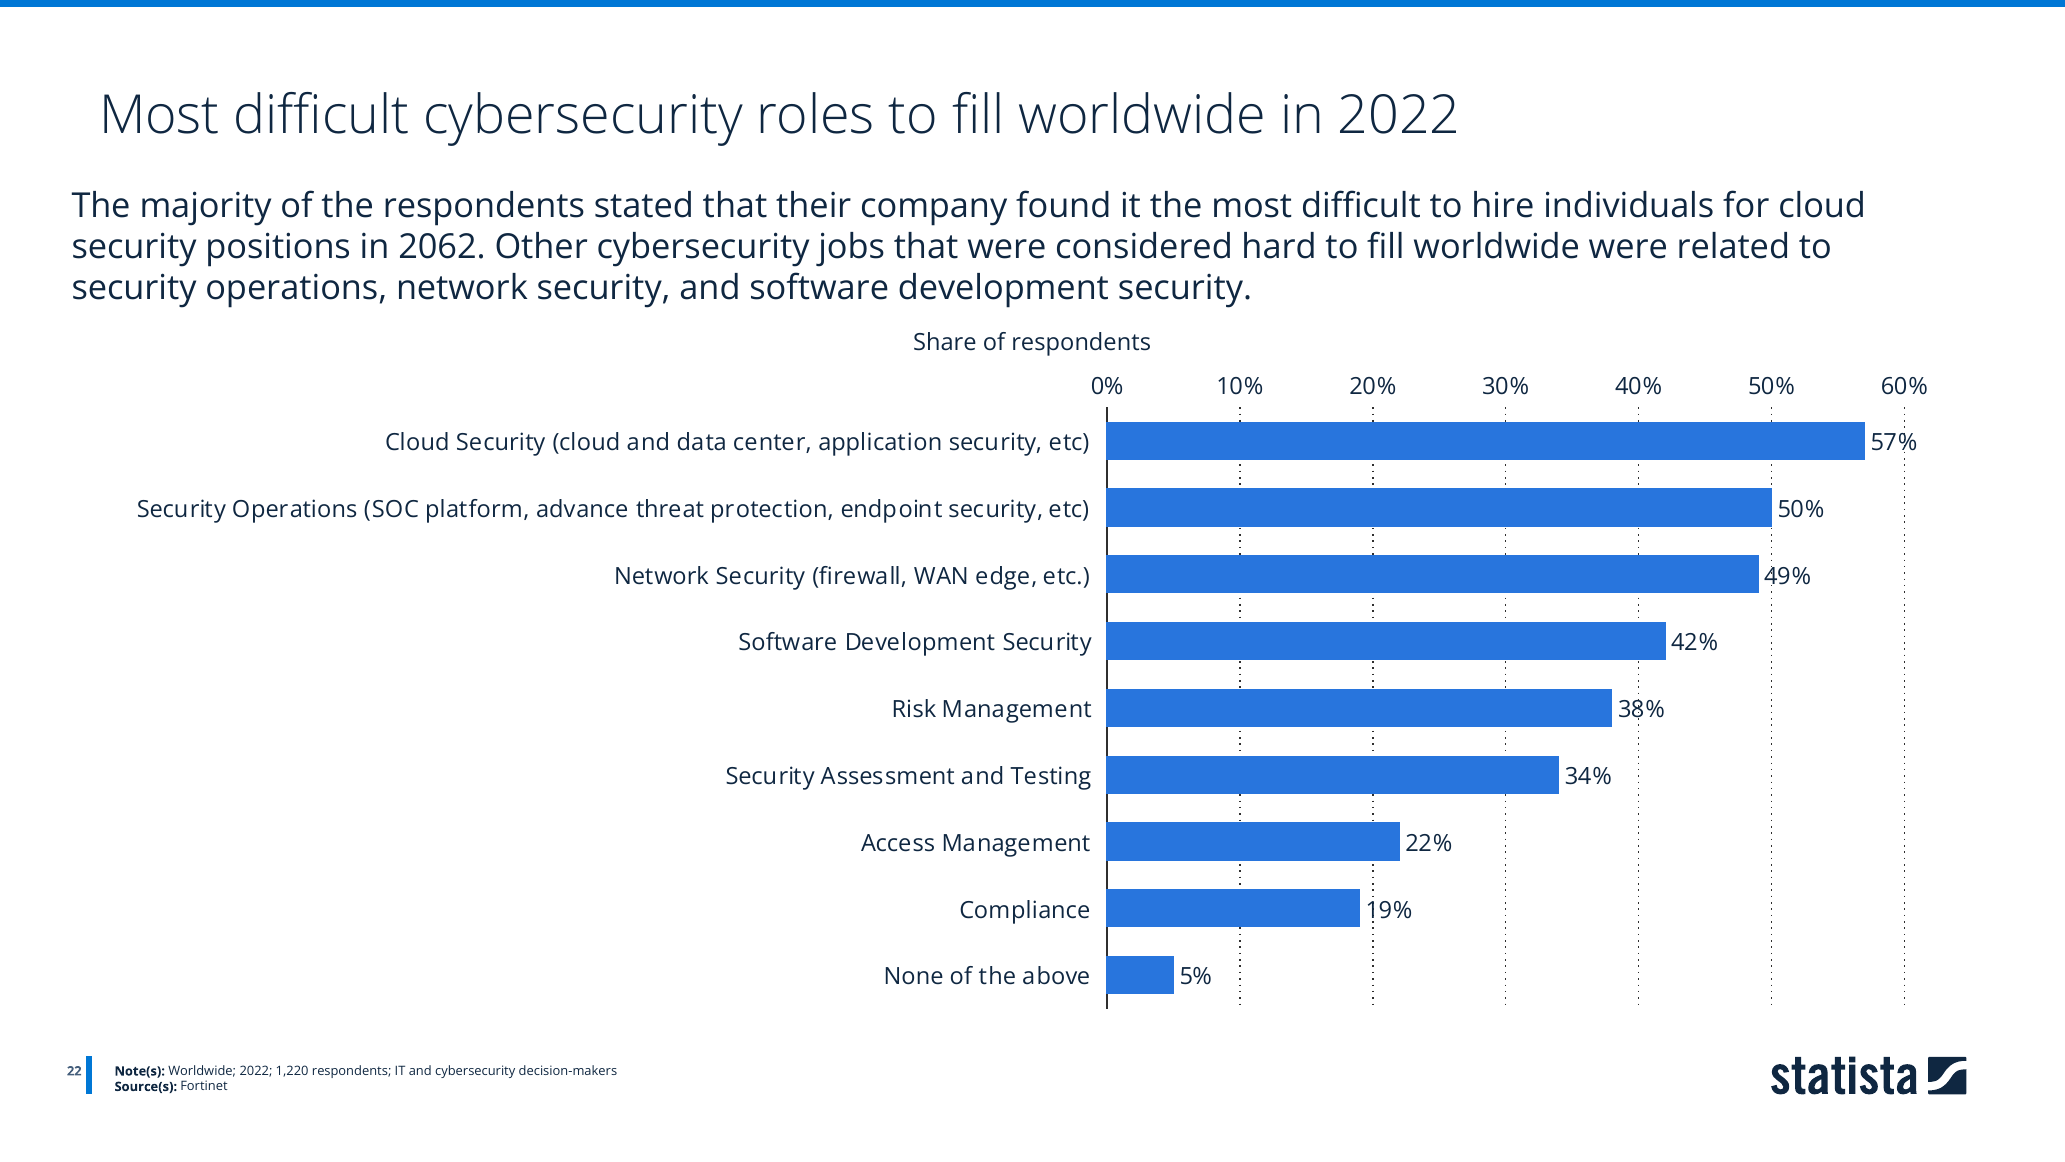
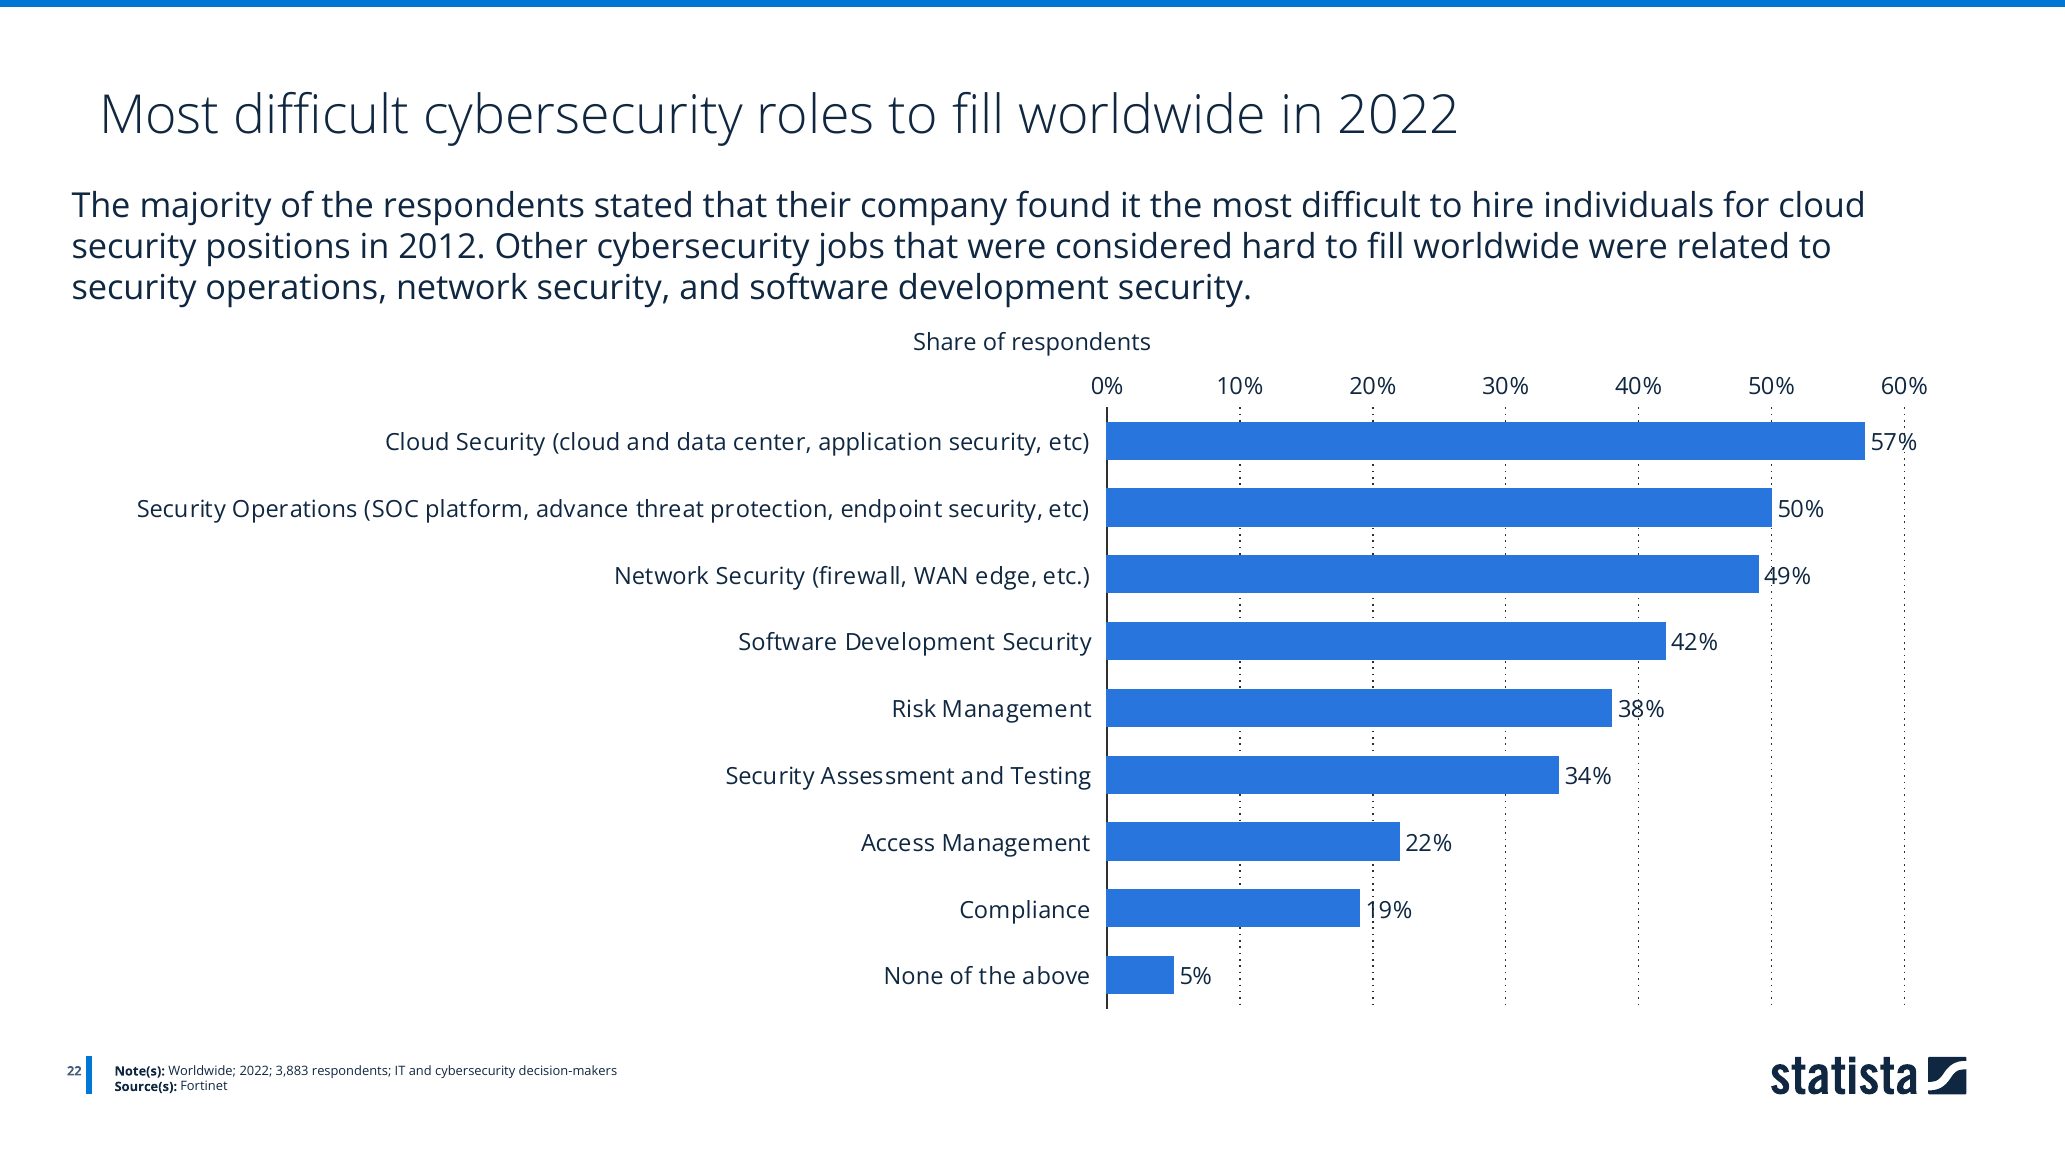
2062: 2062 -> 2012 (442, 247)
1,220: 1,220 -> 3,883 (292, 1071)
